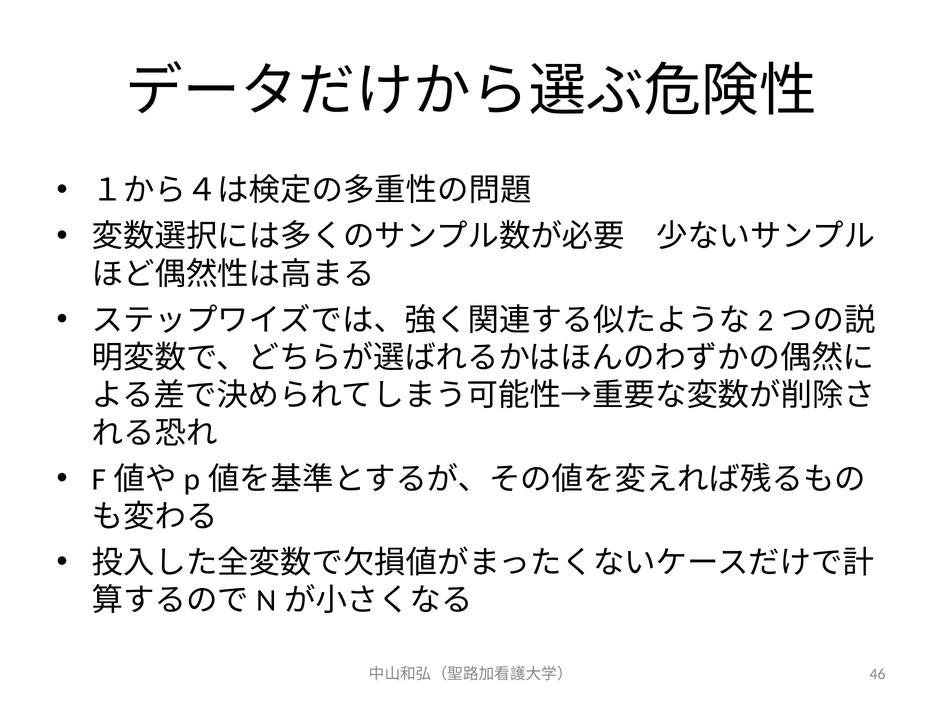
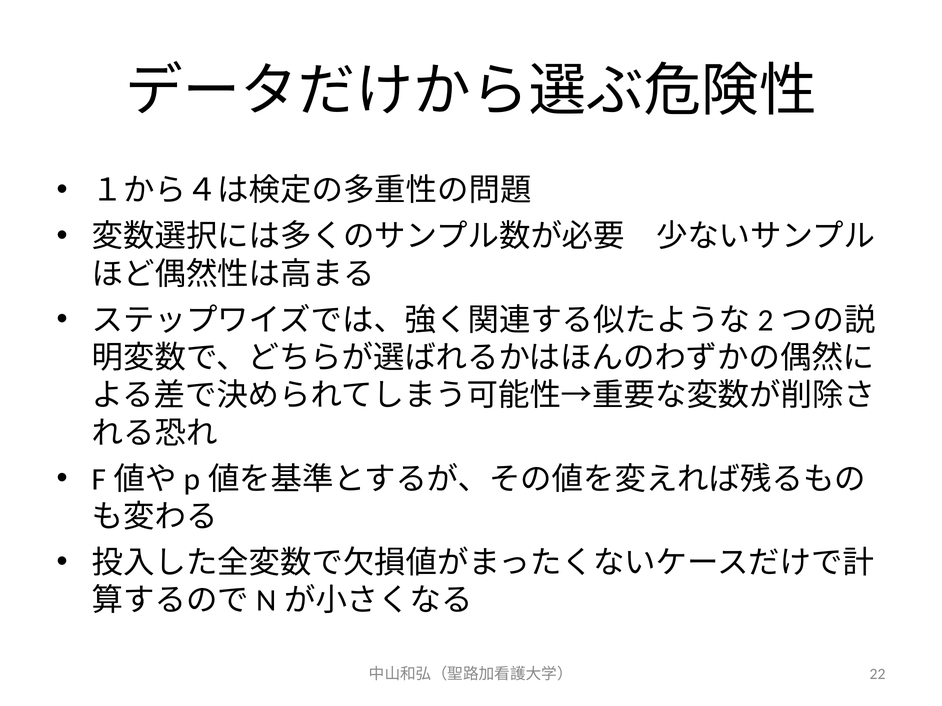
46: 46 -> 22 (878, 675)
